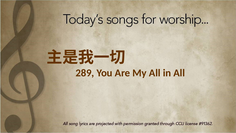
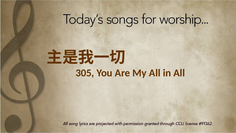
289: 289 -> 305 (85, 73)
